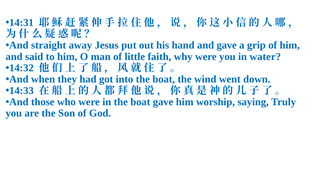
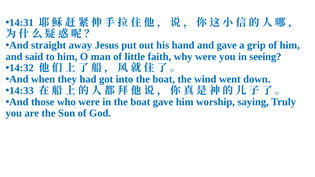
water: water -> seeing (265, 57)
